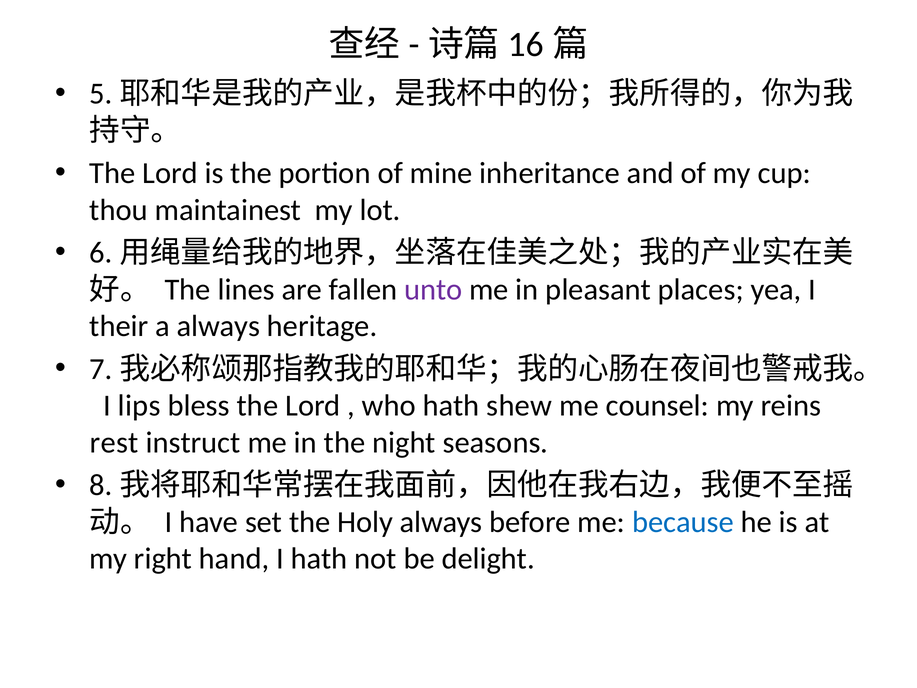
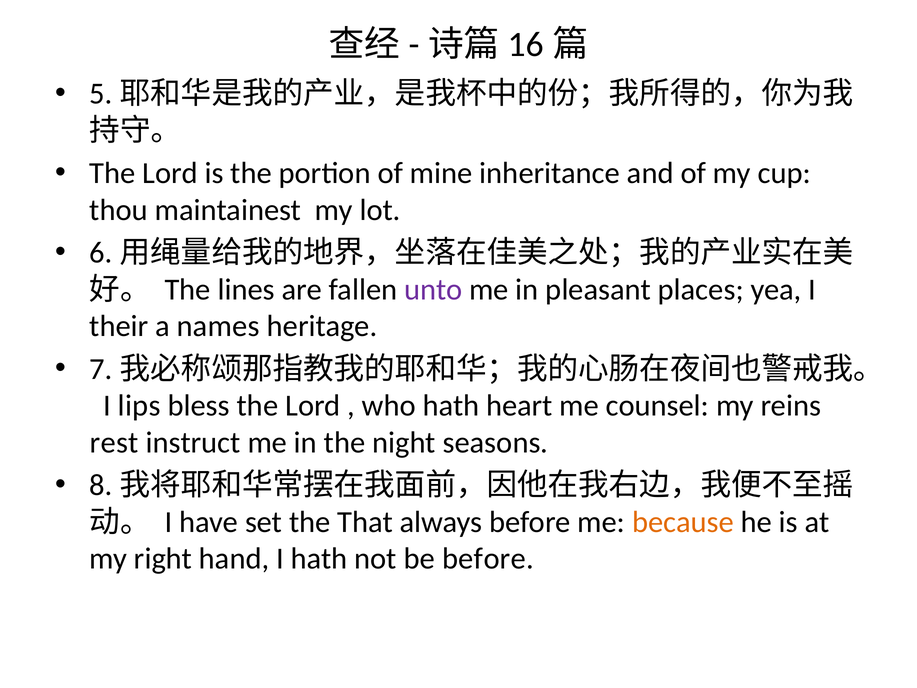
a always: always -> names (218, 326)
shew: shew -> heart (520, 406)
Holy: Holy -> That (365, 522)
because colour: blue -> orange (683, 522)
be delight: delight -> before (488, 558)
